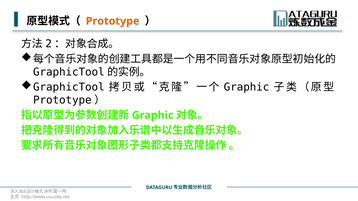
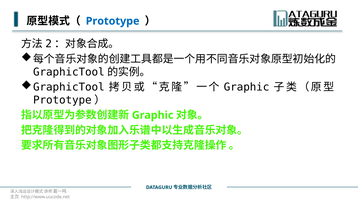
Prototype colour: orange -> blue (113, 21)
